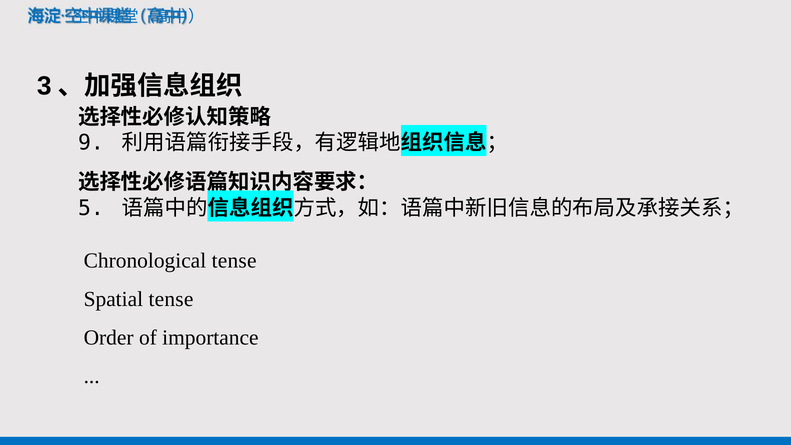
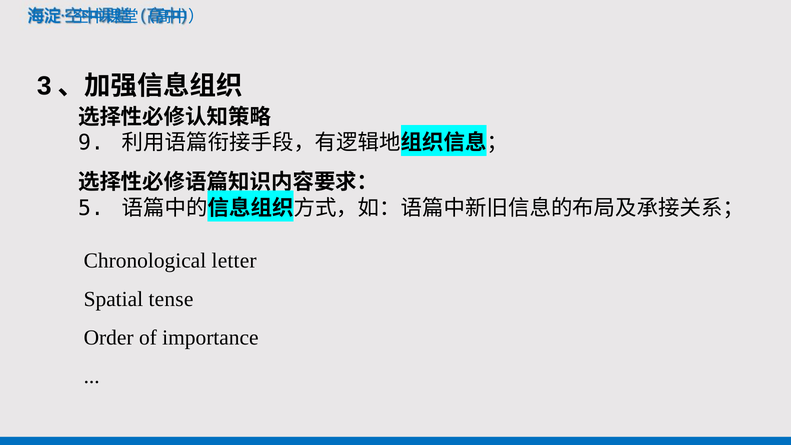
Chronological tense: tense -> letter (234, 261)
